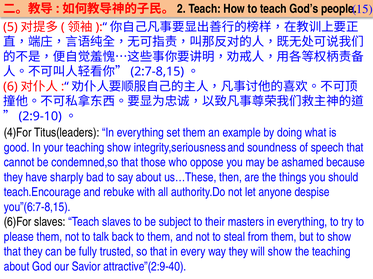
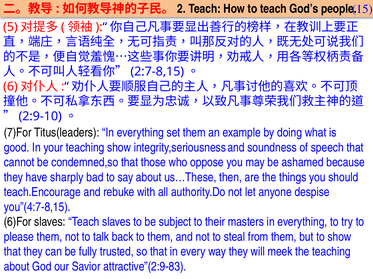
4)For: 4)For -> 7)For (18, 133)
you”(6:7-8,15: you”(6:7-8,15 -> you”(4:7-8,15 (37, 208)
will show: show -> meek (280, 252)
attractive”(2:9-40: attractive”(2:9-40 -> attractive”(2:9-83 (145, 267)
